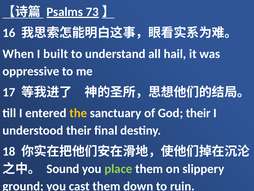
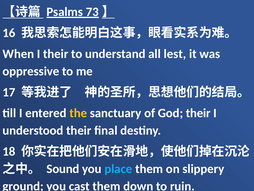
I built: built -> their (56, 54)
hail: hail -> lest (175, 54)
place colour: light green -> light blue (118, 169)
